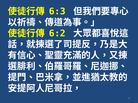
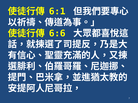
6:3: 6:3 -> 6:1 (57, 11)
6:2: 6:2 -> 6:6 (57, 34)
